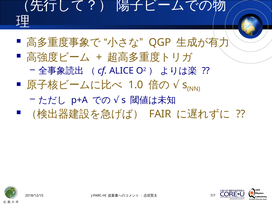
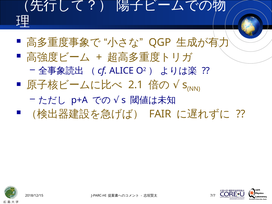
1.0: 1.0 -> 2.1 (136, 85)
